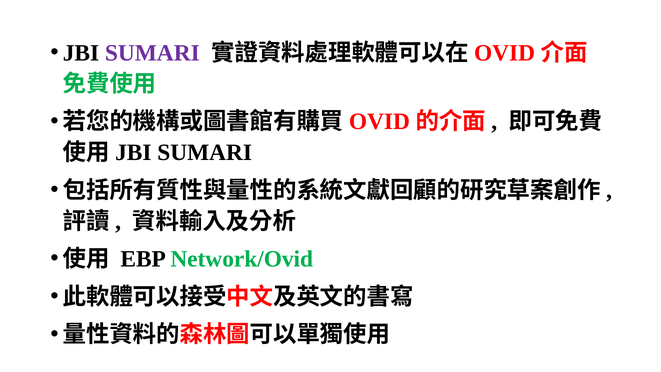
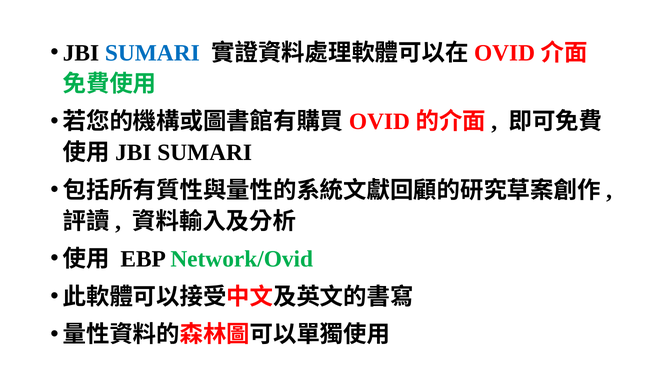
SUMARI colour: purple -> blue (152, 53)
